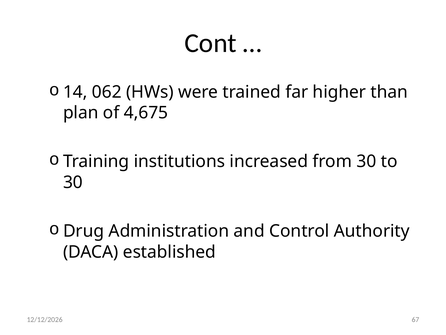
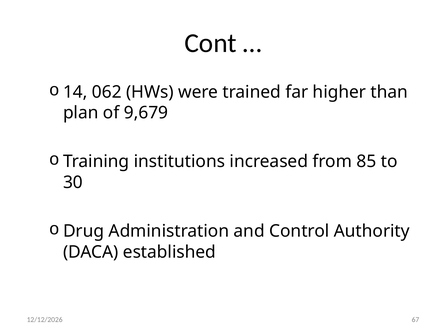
4,675: 4,675 -> 9,679 (146, 113)
from 30: 30 -> 85 (366, 161)
